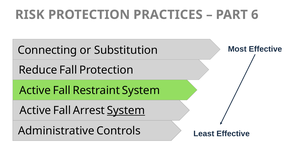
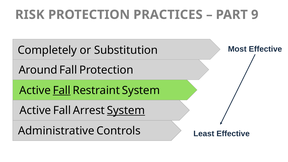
6: 6 -> 9 (255, 15)
Connecting: Connecting -> Completely (47, 50)
Reduce: Reduce -> Around (38, 70)
Fall underline: none -> present (62, 90)
